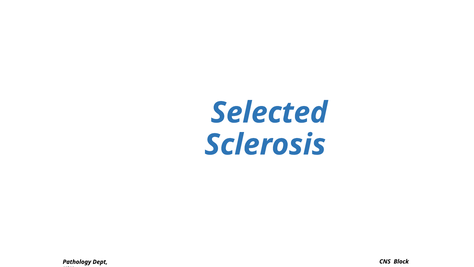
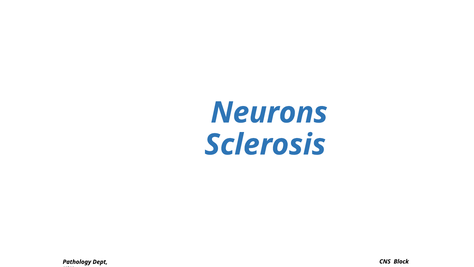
Selected: Selected -> Neurons (269, 113)
